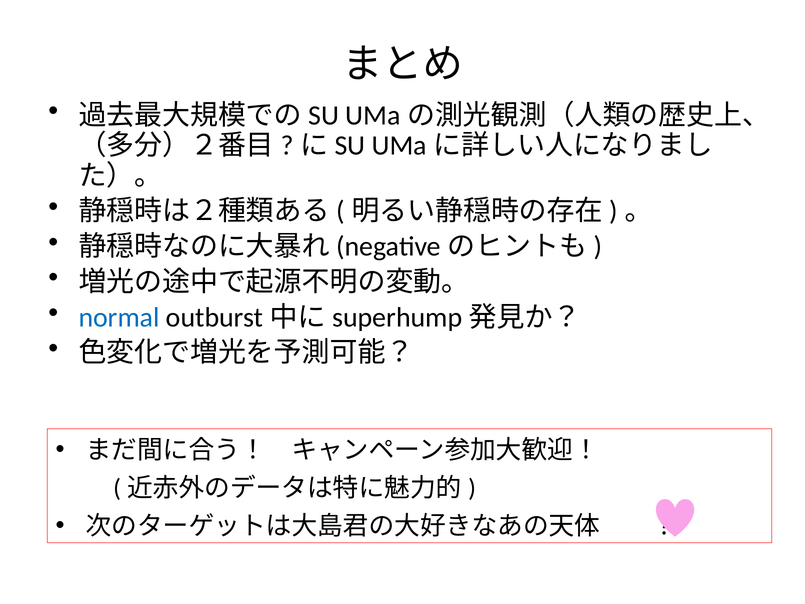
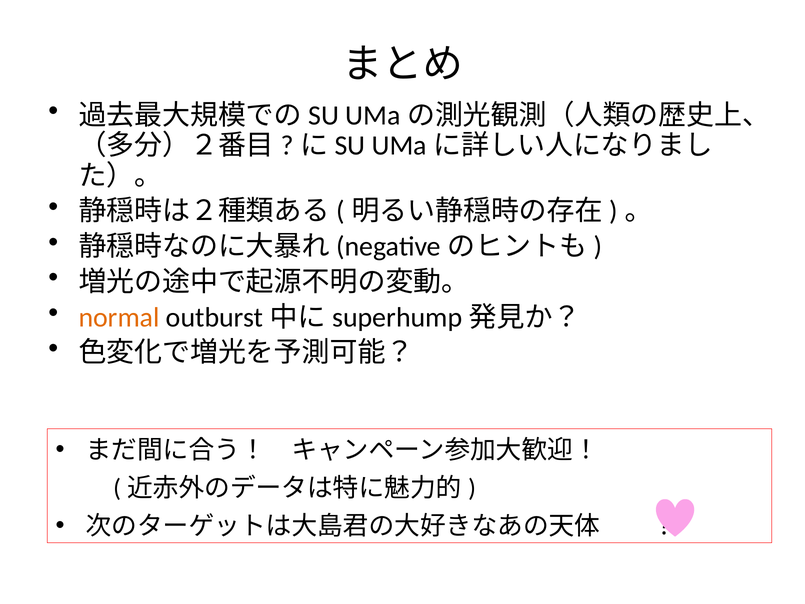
normal colour: blue -> orange (119, 317)
